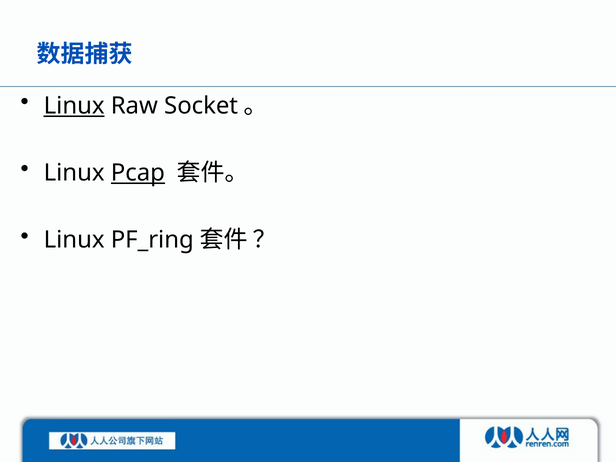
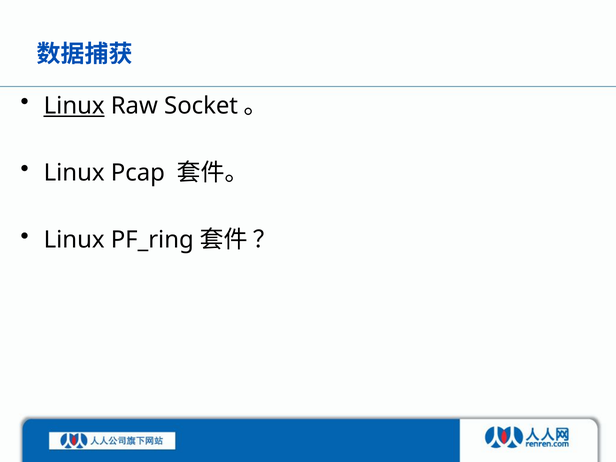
Pcap underline: present -> none (138, 173)
